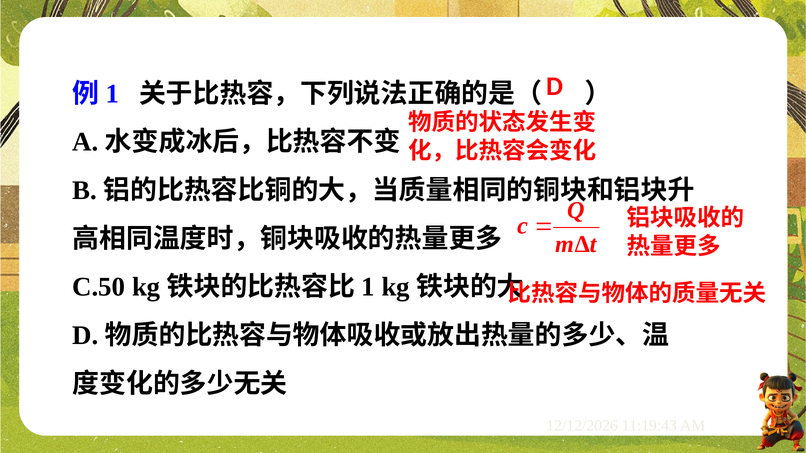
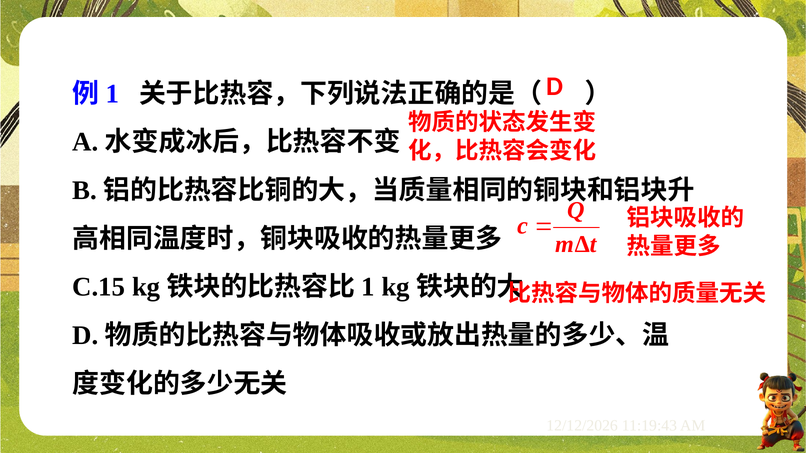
C.50: C.50 -> C.15 (99, 287)
